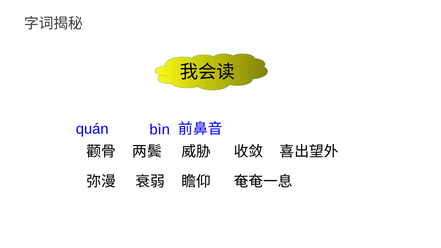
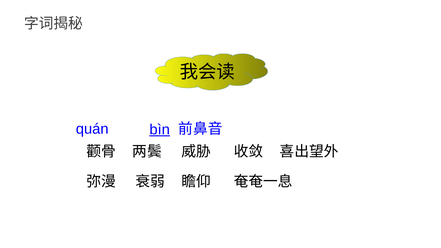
bìn underline: none -> present (160, 130)
